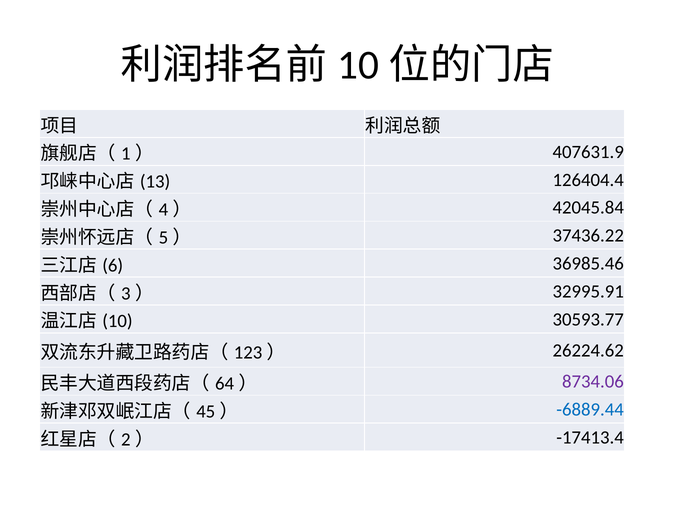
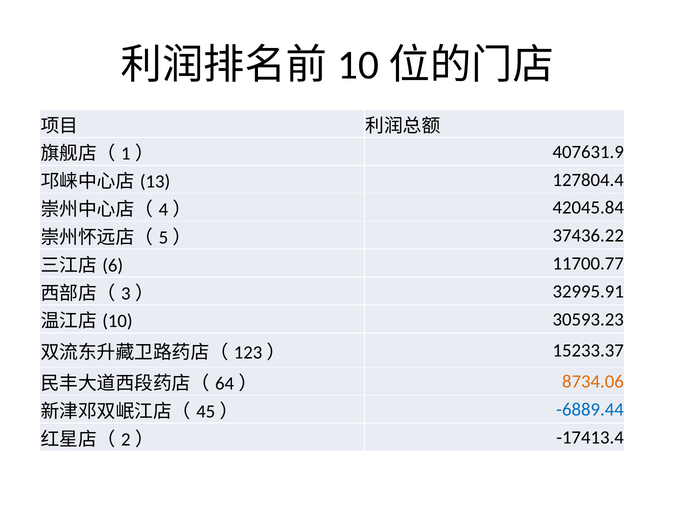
126404.4: 126404.4 -> 127804.4 (588, 180)
36985.46: 36985.46 -> 11700.77 (588, 264)
30593.77: 30593.77 -> 30593.23 (588, 320)
26224.62: 26224.62 -> 15233.37 (588, 351)
8734.06 colour: purple -> orange (593, 382)
